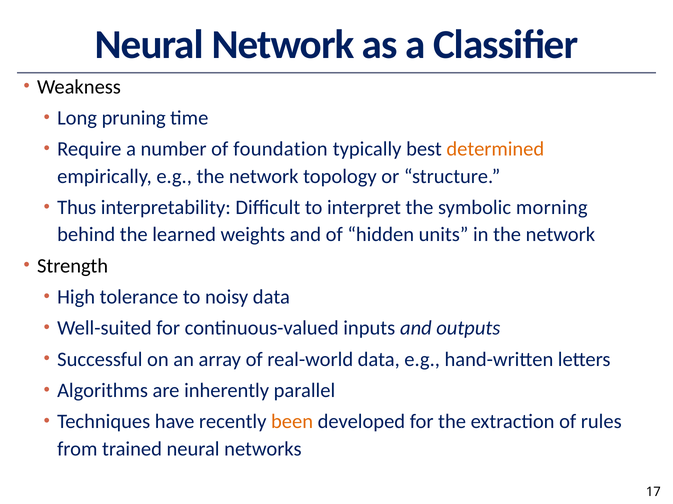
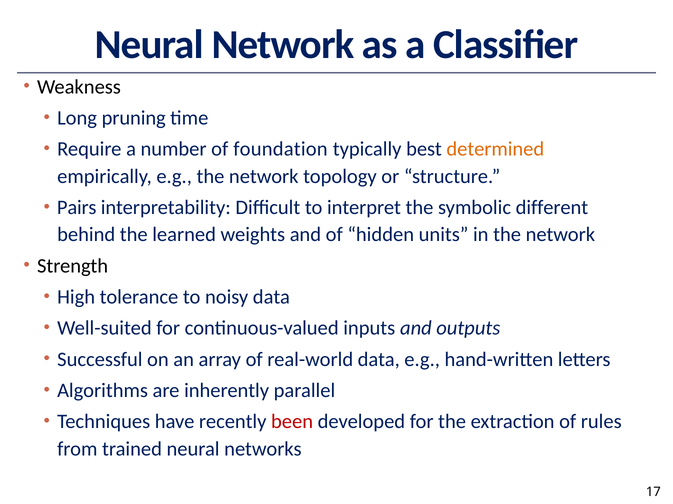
Thus: Thus -> Pairs (77, 208)
morning: morning -> different (552, 208)
been colour: orange -> red (292, 422)
